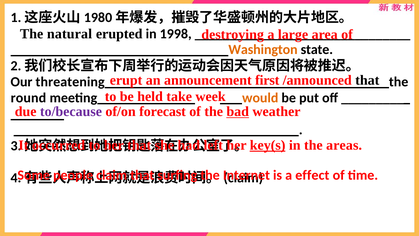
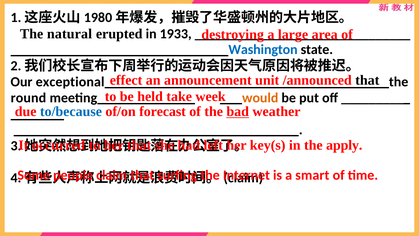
1998: 1998 -> 1933 (176, 34)
Washington colour: orange -> blue (263, 50)
erupt: erupt -> effect (126, 80)
first: first -> unit (267, 80)
threatening: threatening -> exceptional (70, 82)
to/because colour: purple -> blue (71, 112)
key(s underline: present -> none (268, 145)
areas: areas -> apply (344, 145)
effect: effect -> smart (312, 175)
